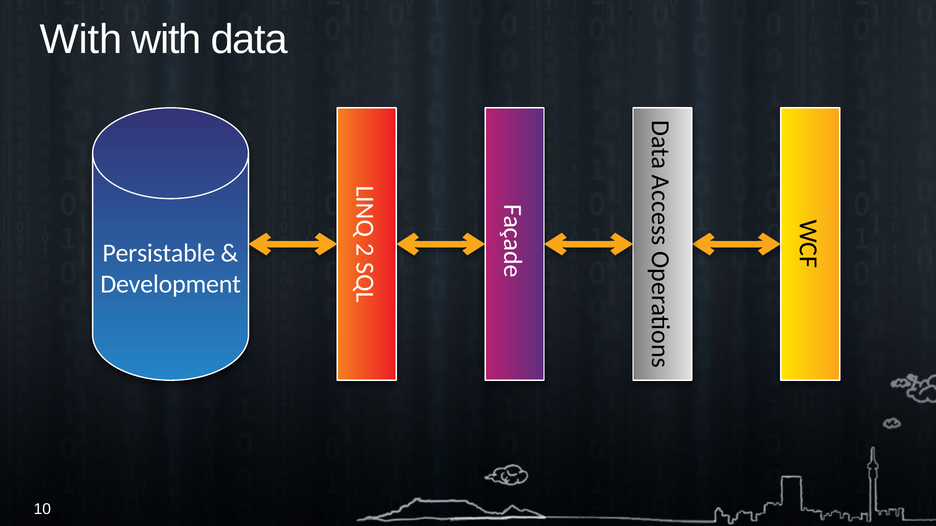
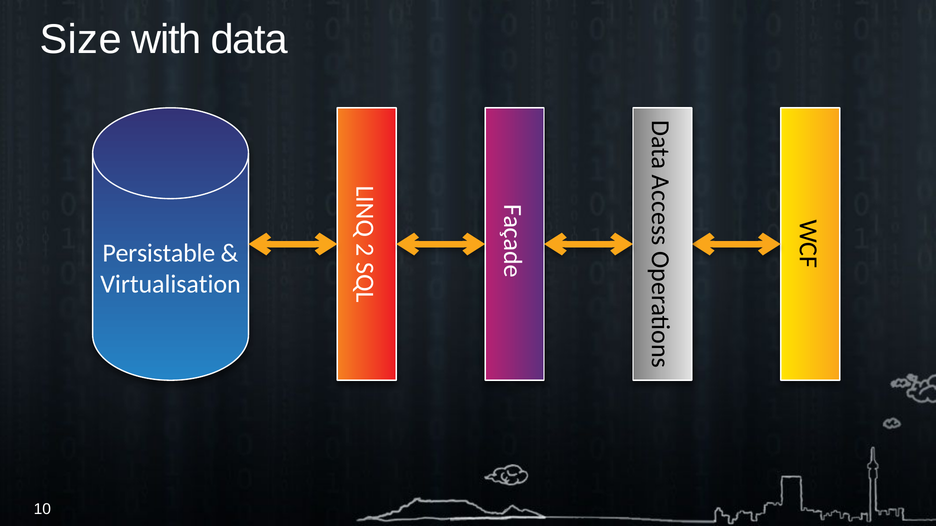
With: With -> Size (81, 40)
Development: Development -> Virtualisation (171, 284)
